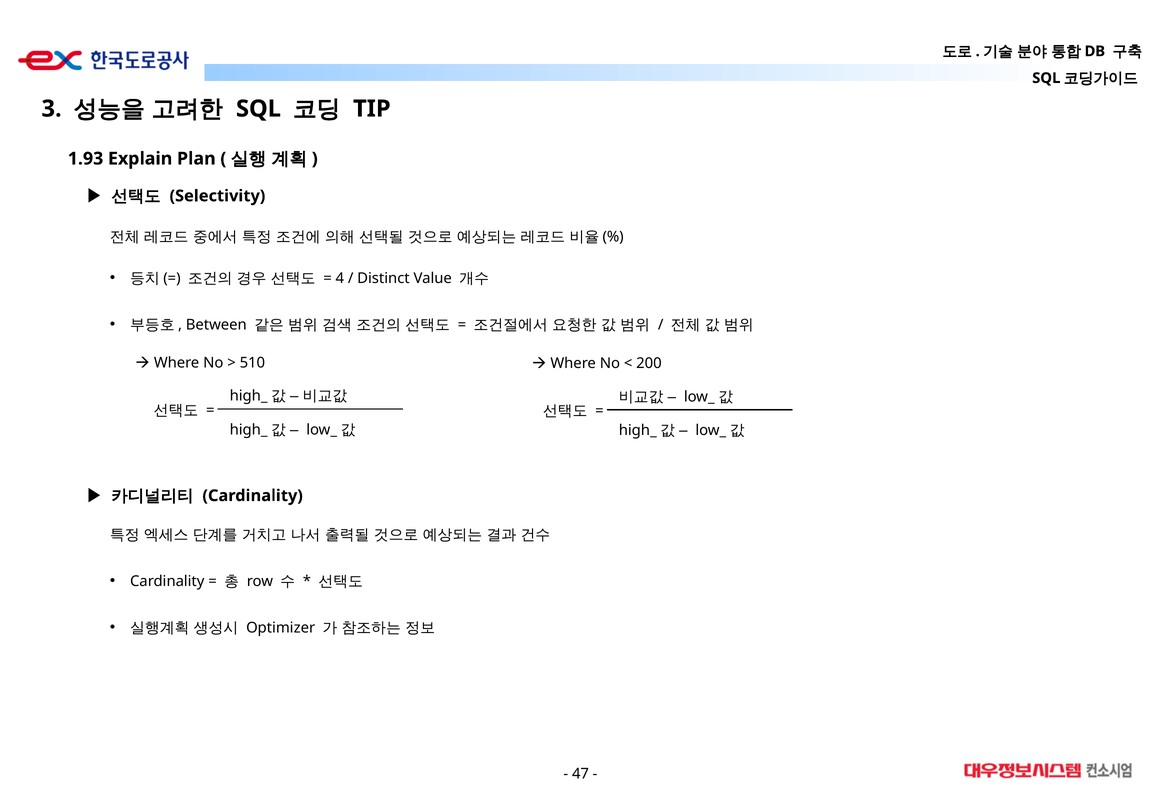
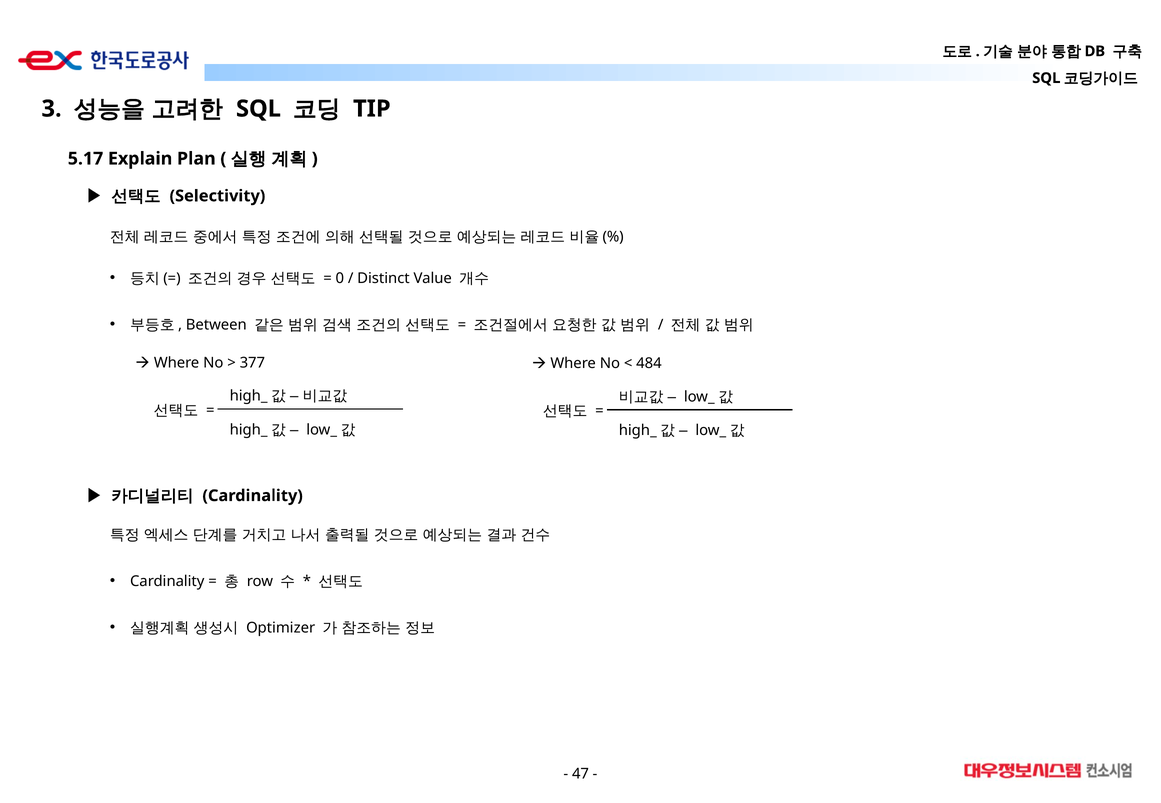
1.93: 1.93 -> 5.17 (86, 159)
4: 4 -> 0 (340, 279)
510: 510 -> 377 (252, 363)
200: 200 -> 484 (649, 364)
